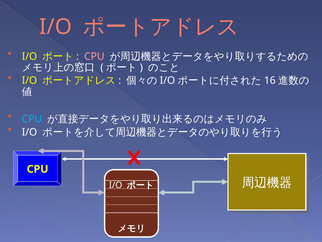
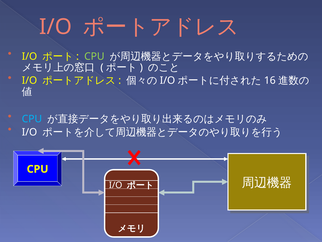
CPU colour: pink -> light green (94, 56)
